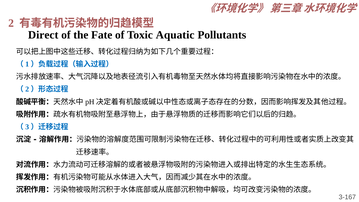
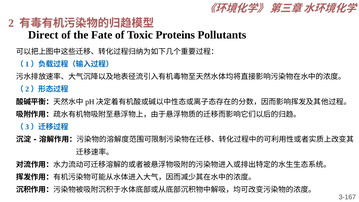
Aquatic: Aquatic -> Proteins (175, 35)
